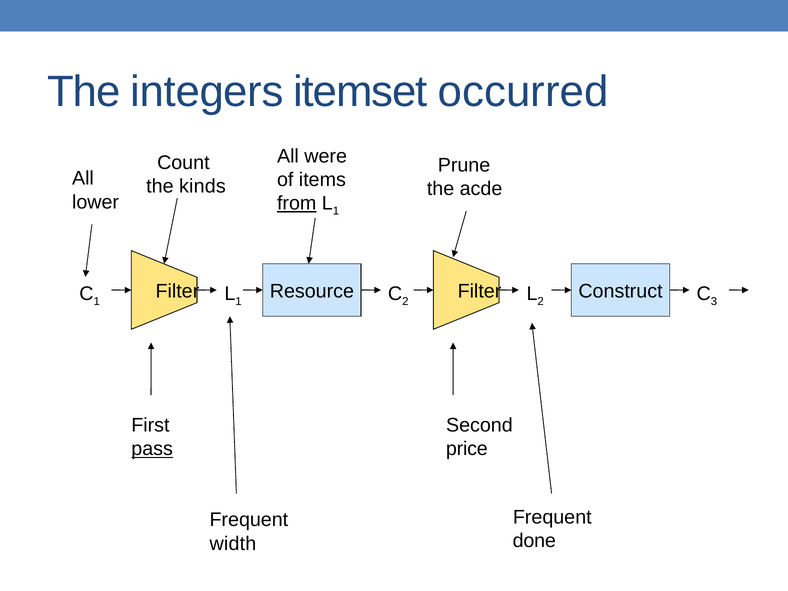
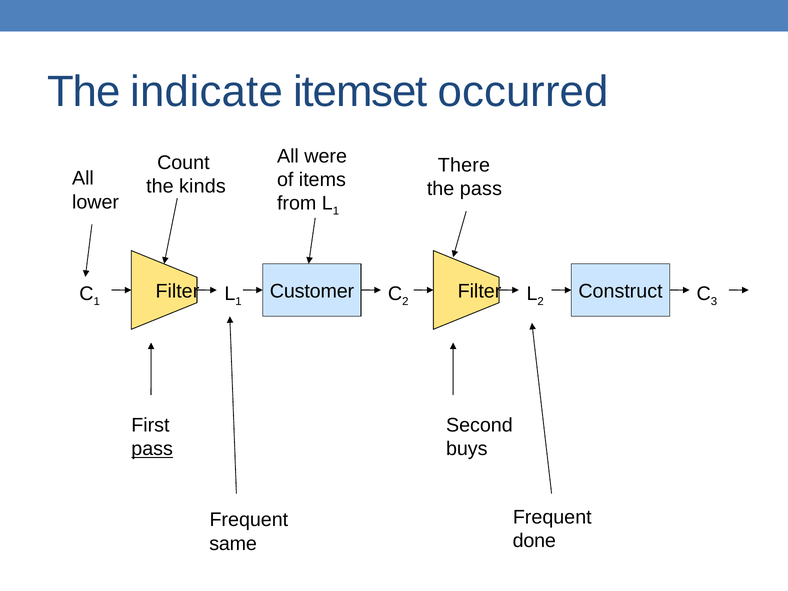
integers: integers -> indicate (207, 92)
Prune: Prune -> There (464, 165)
the acde: acde -> pass (481, 189)
from underline: present -> none (297, 203)
Resource: Resource -> Customer (312, 291)
price: price -> buys (467, 449)
width: width -> same (233, 544)
